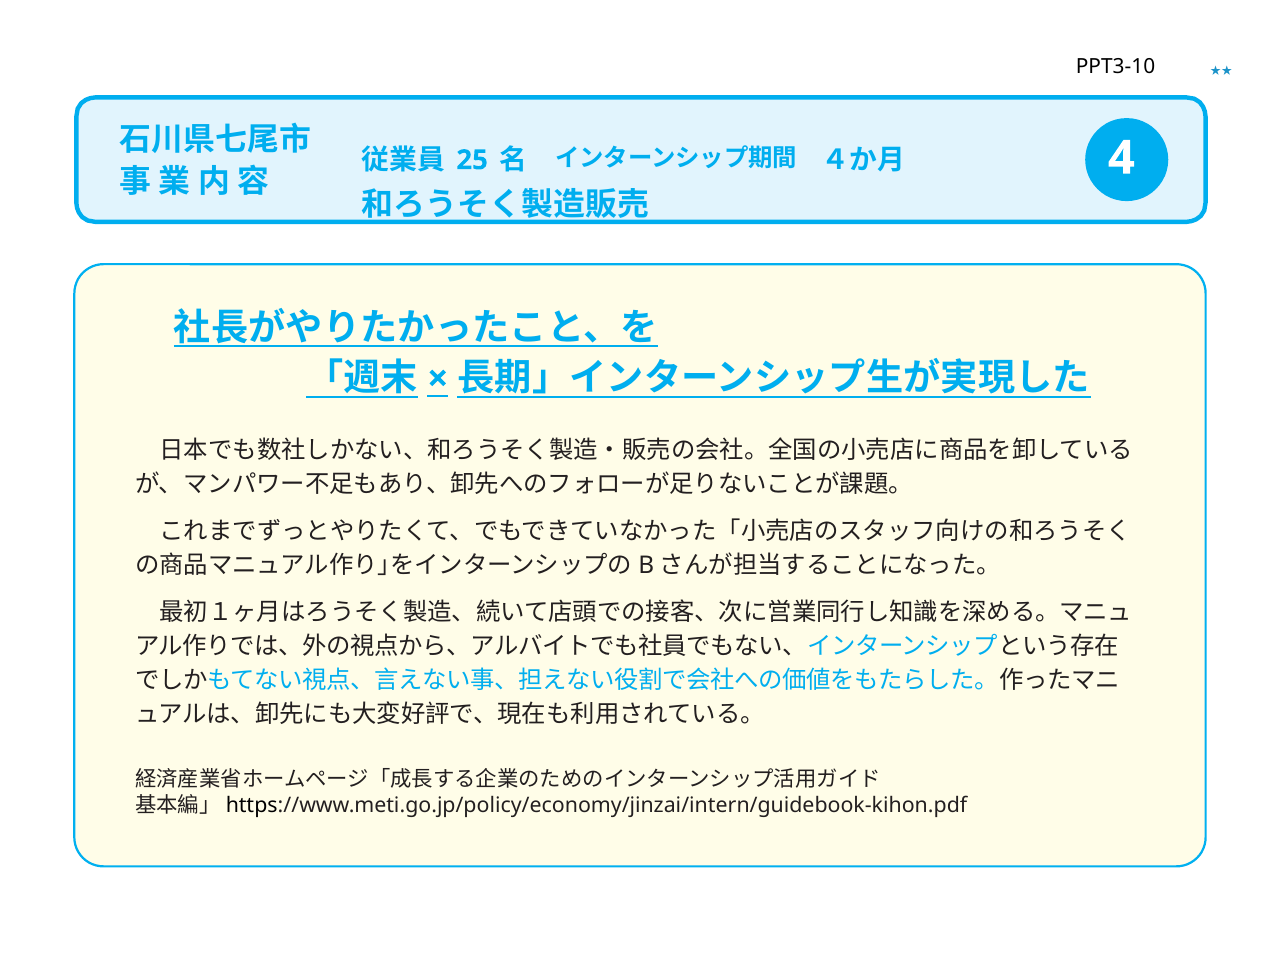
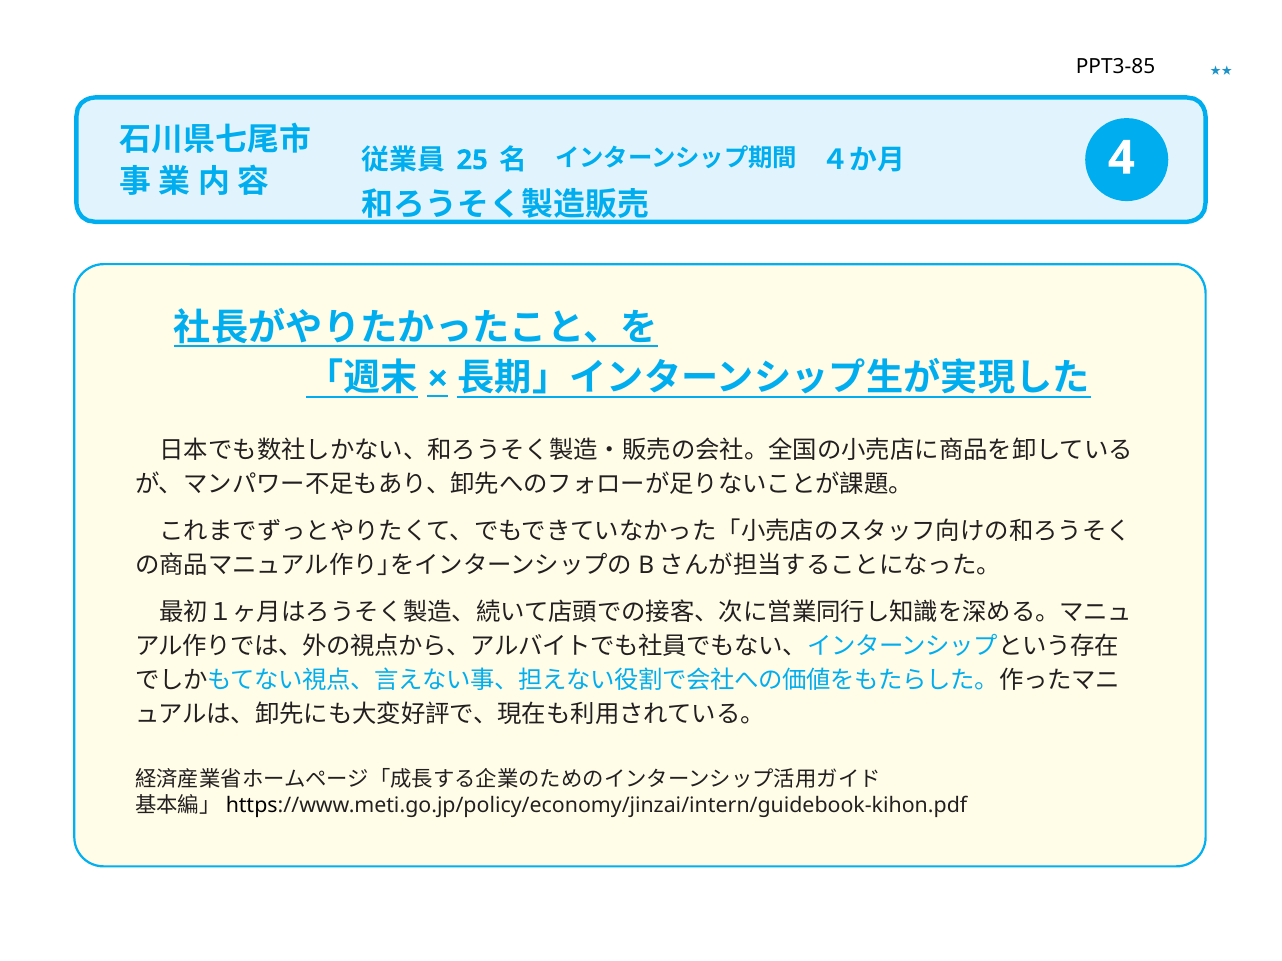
PPT3-10: PPT3-10 -> PPT3-85 (1116, 67)
